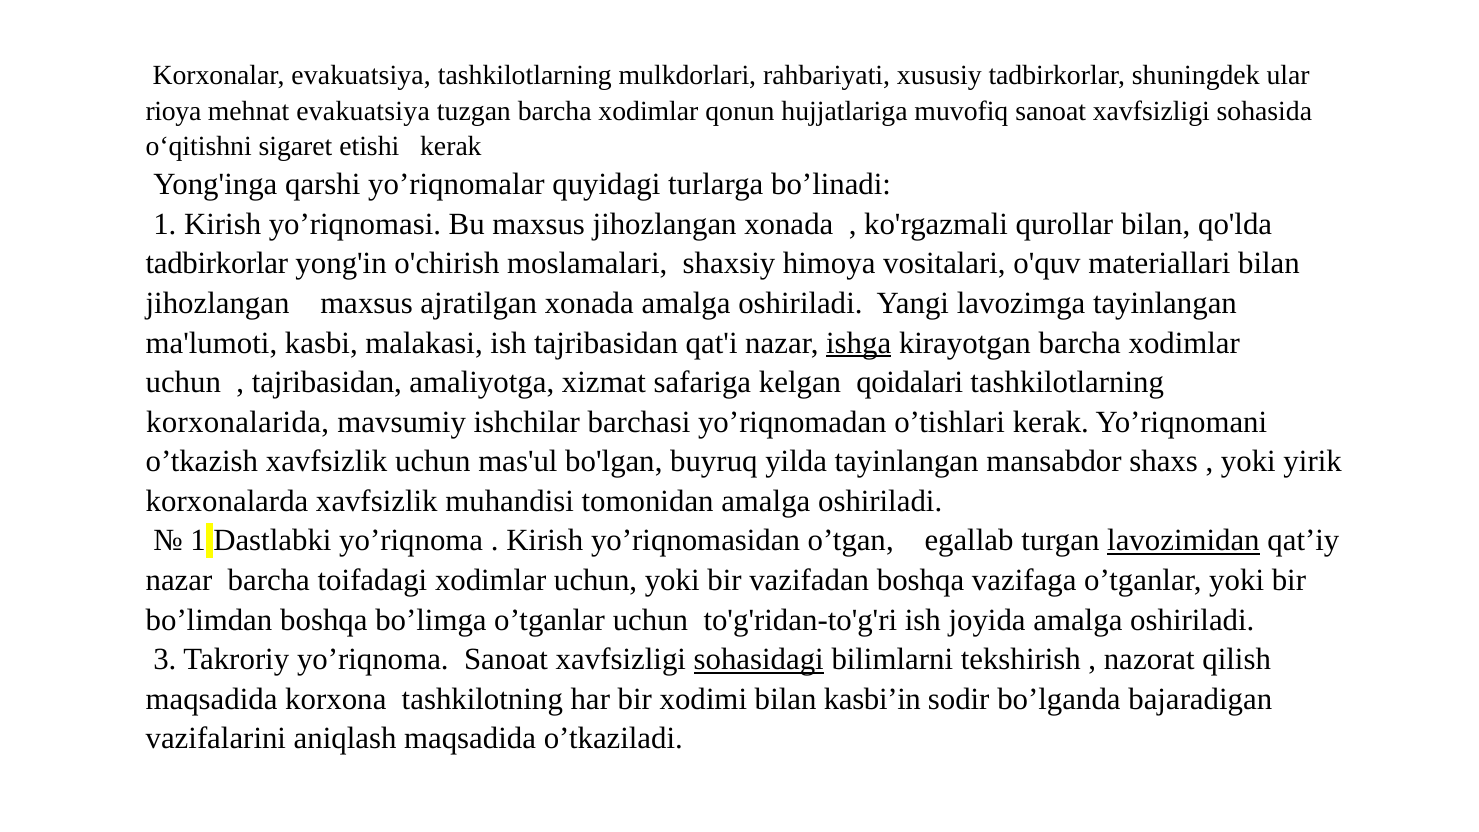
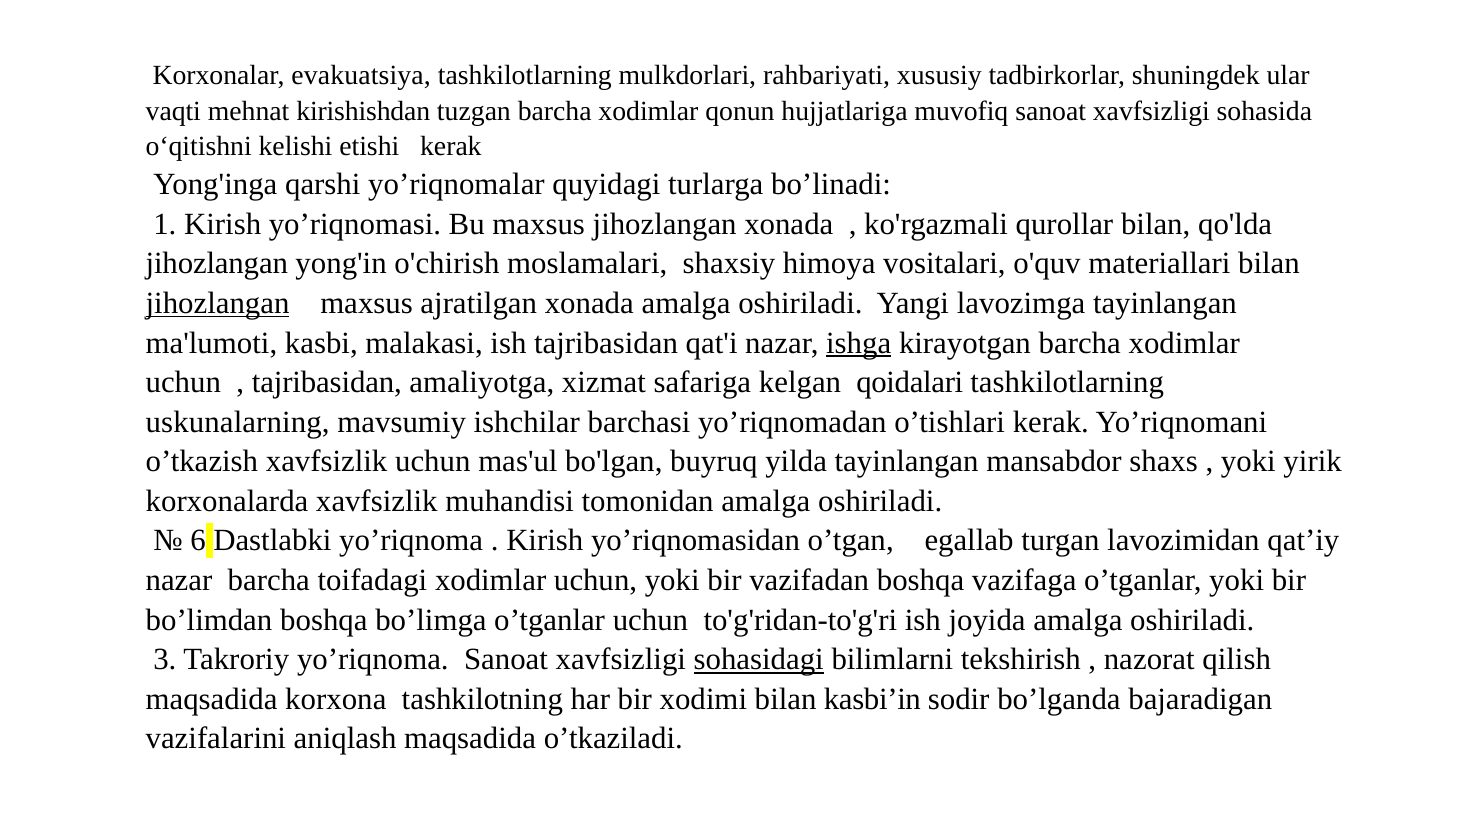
rioya: rioya -> vaqti (173, 111)
mehnat evakuatsiya: evakuatsiya -> kirishishdan (363, 111)
sigaret: sigaret -> kelishi (296, 147)
tadbirkorlar: tadbirkorlar -> jihozlangan (217, 264)
jihozlangan underline: none -> present (218, 303)
korxonalarida: korxonalarida -> uskunalarning (238, 422)
1: 1 -> 6 (198, 541)
lavozimidan underline: present -> none (1183, 541)
